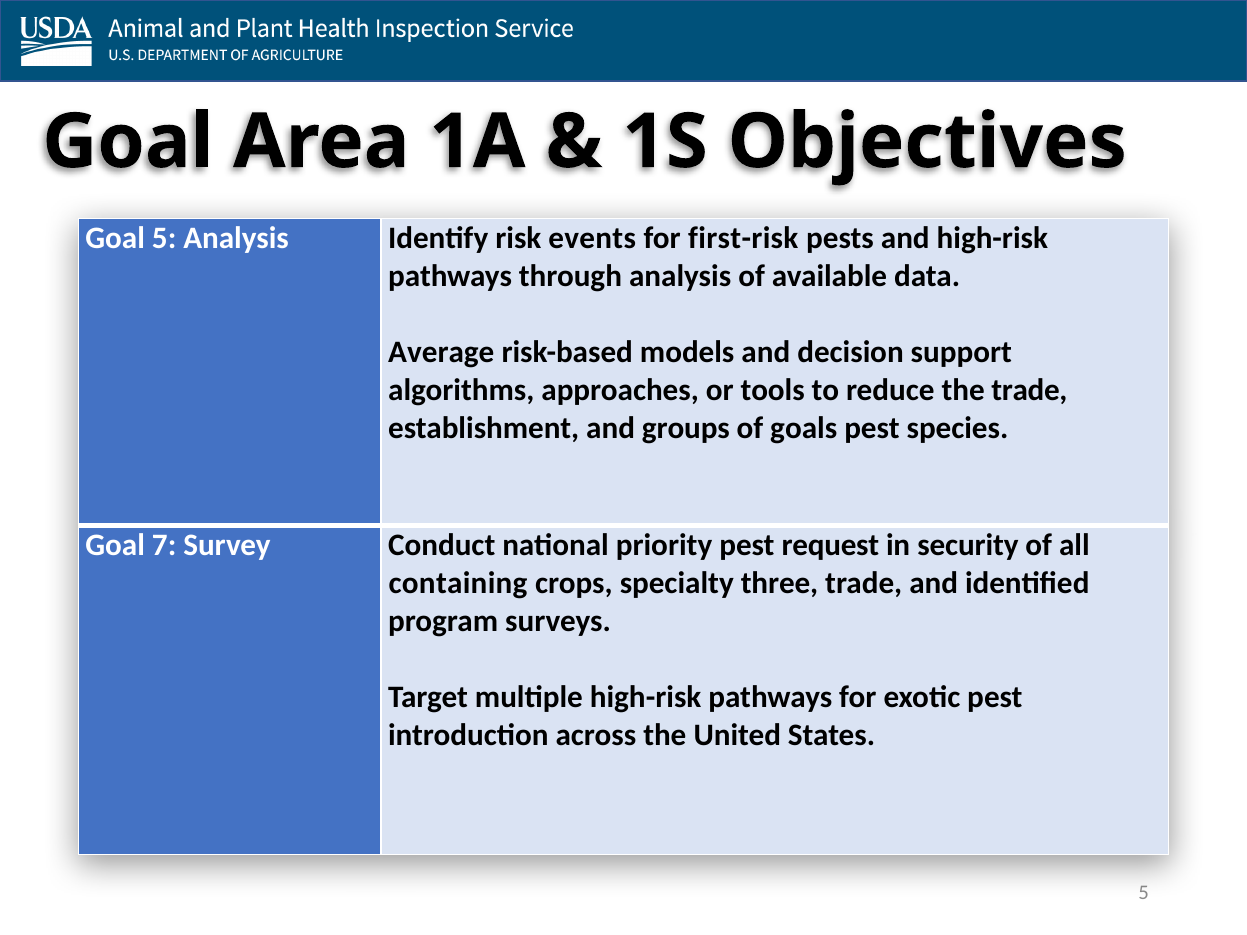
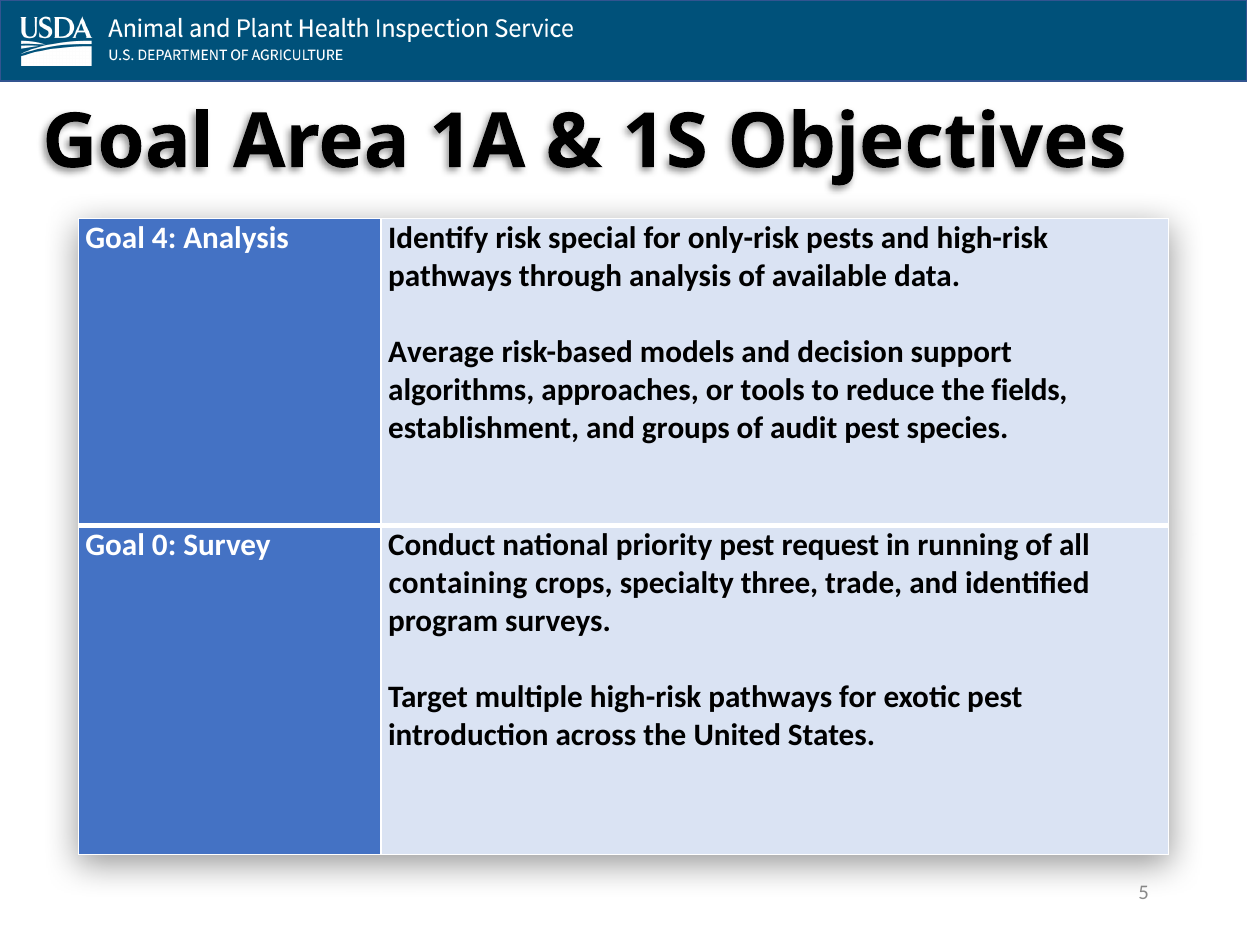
Goal 5: 5 -> 4 (164, 238)
events: events -> special (592, 238)
first-risk: first-risk -> only-risk (743, 238)
the trade: trade -> fields (1029, 390)
goals: goals -> audit (804, 428)
7: 7 -> 0 (164, 545)
security: security -> running (968, 545)
